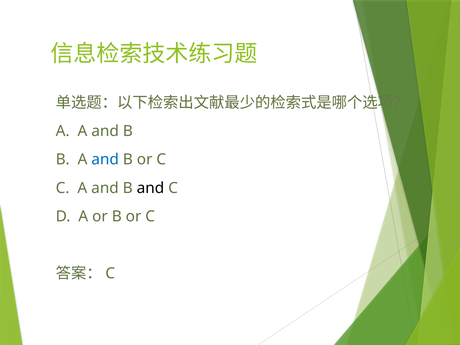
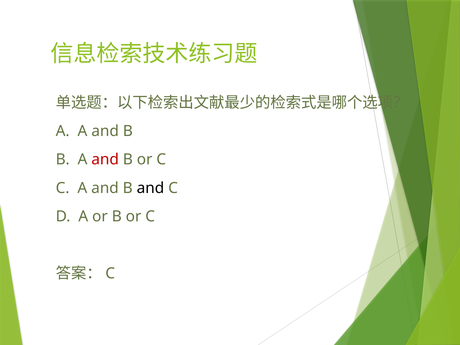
and colour: blue -> red (105, 160)
